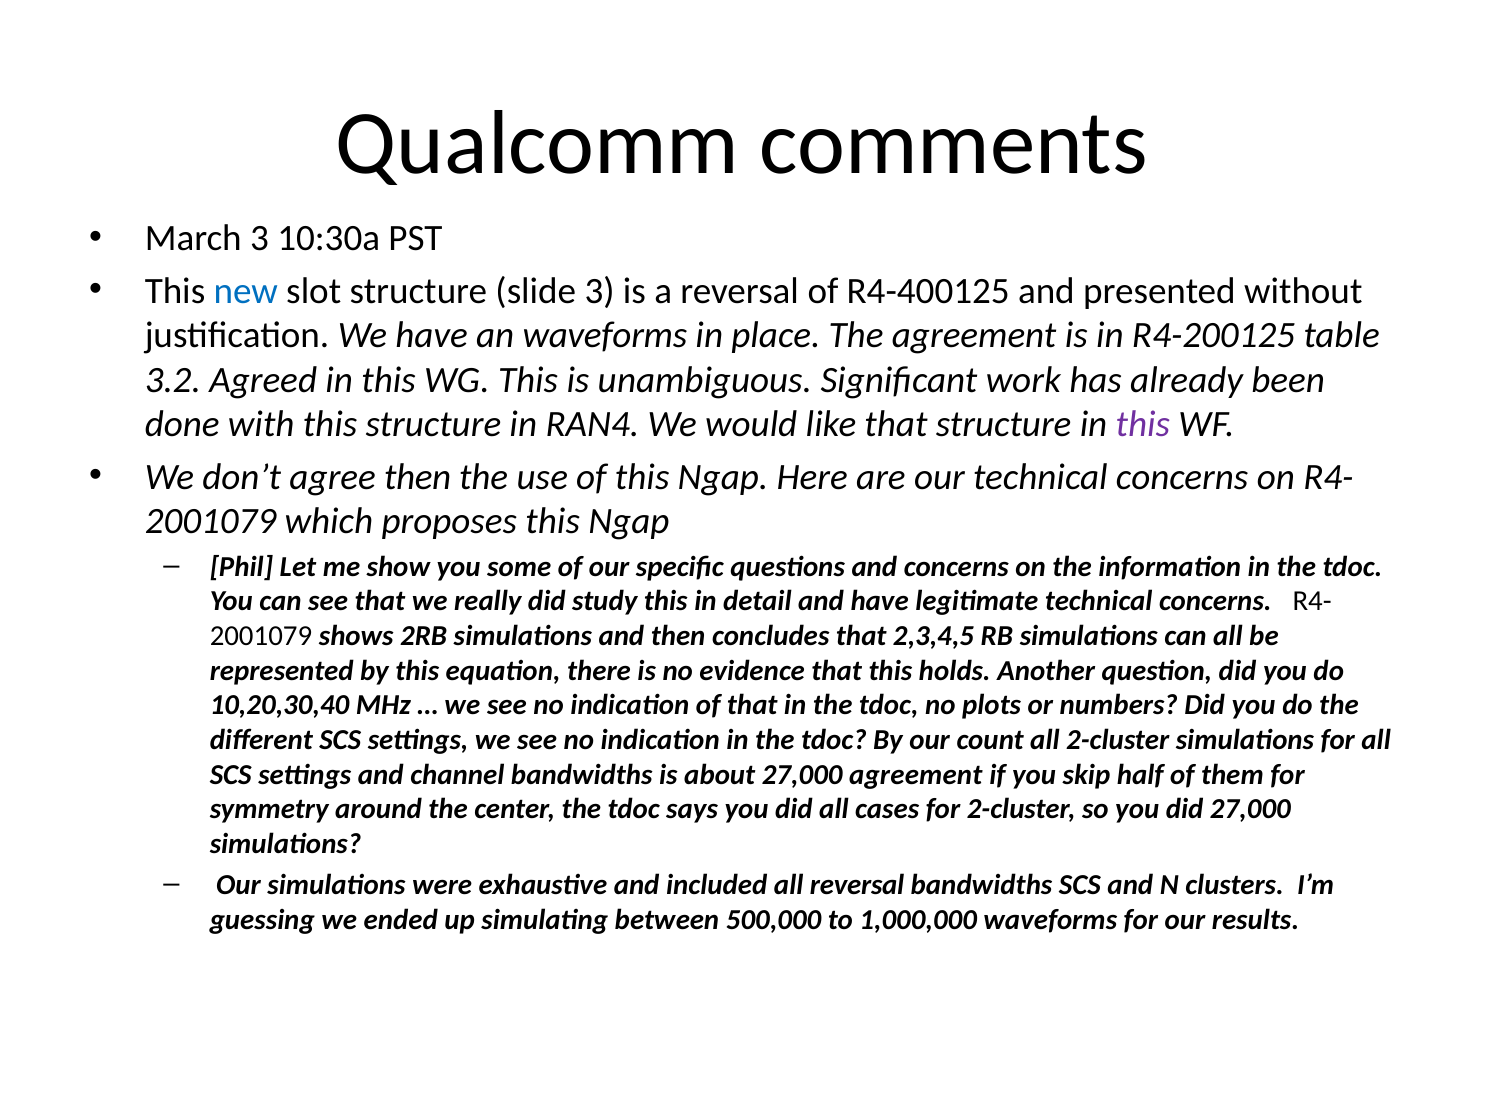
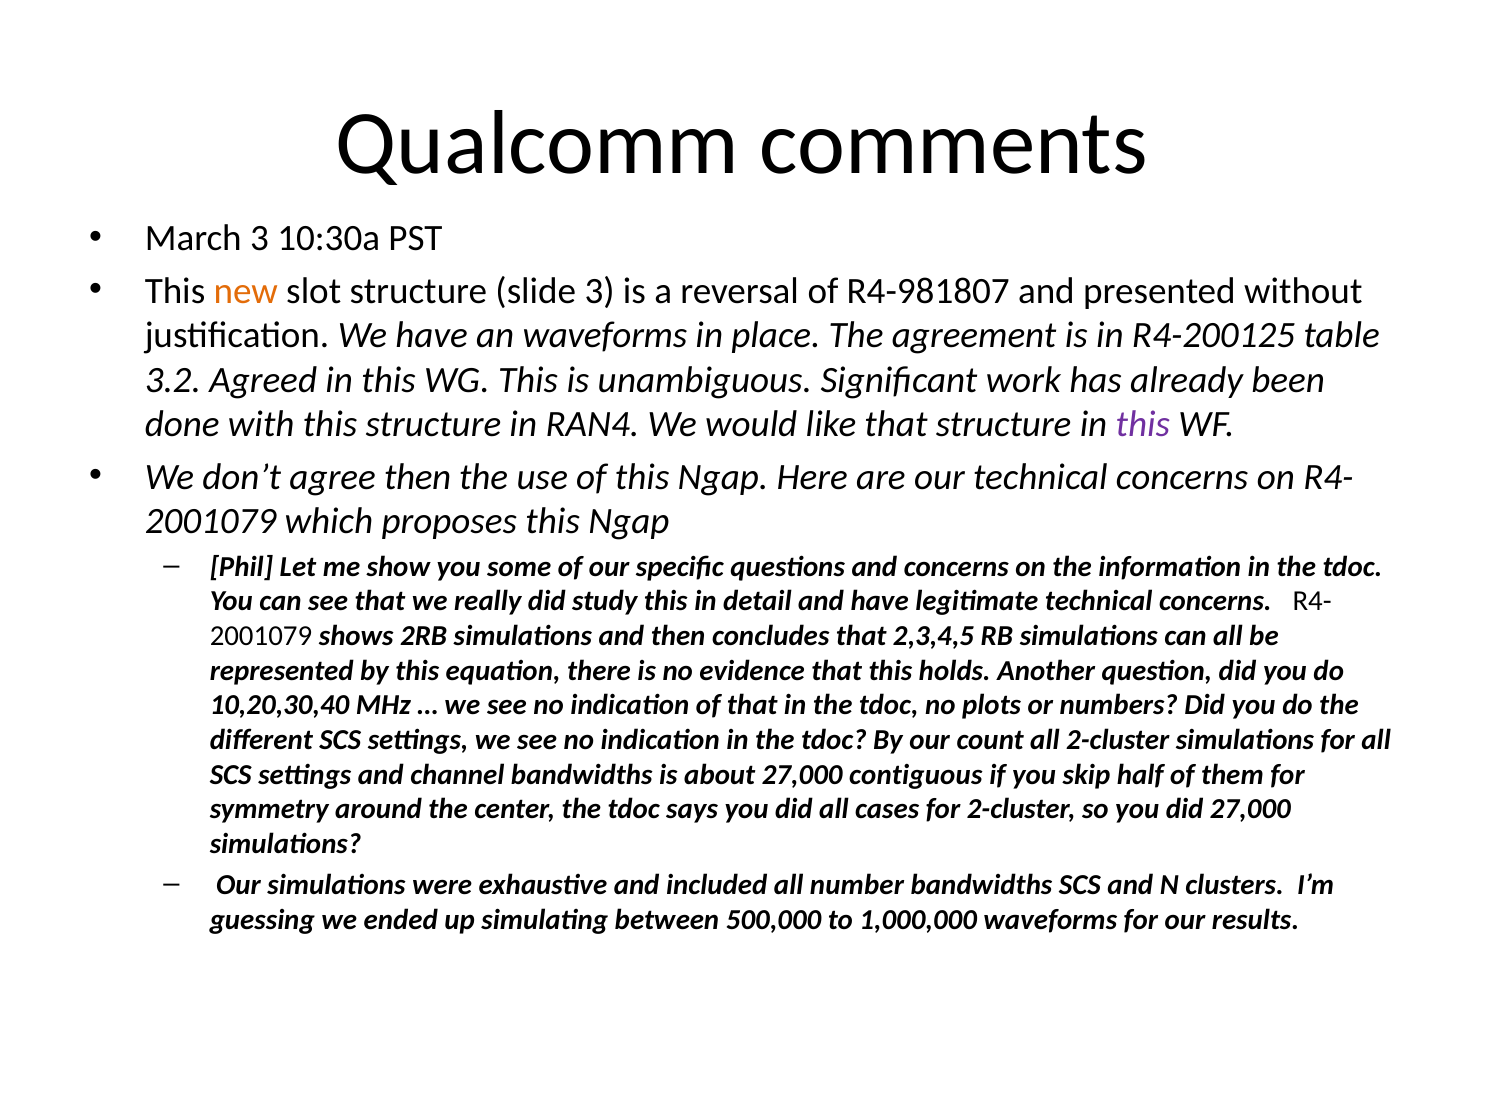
new colour: blue -> orange (246, 291)
R4-400125: R4-400125 -> R4-981807 (928, 291)
27,000 agreement: agreement -> contiguous (916, 775)
all reversal: reversal -> number (857, 885)
